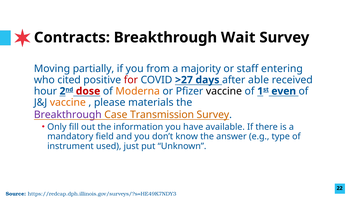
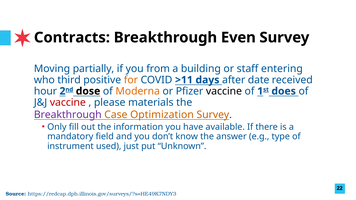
Wait: Wait -> Even (238, 38)
majority: majority -> building (201, 69)
cited: cited -> third (69, 80)
for colour: red -> orange (131, 80)
>27: >27 -> >11 (184, 80)
able: able -> date (259, 80)
dose colour: red -> black (88, 91)
even: even -> does (284, 91)
vaccine colour: orange -> red (68, 102)
Transmission: Transmission -> Optimization (162, 115)
